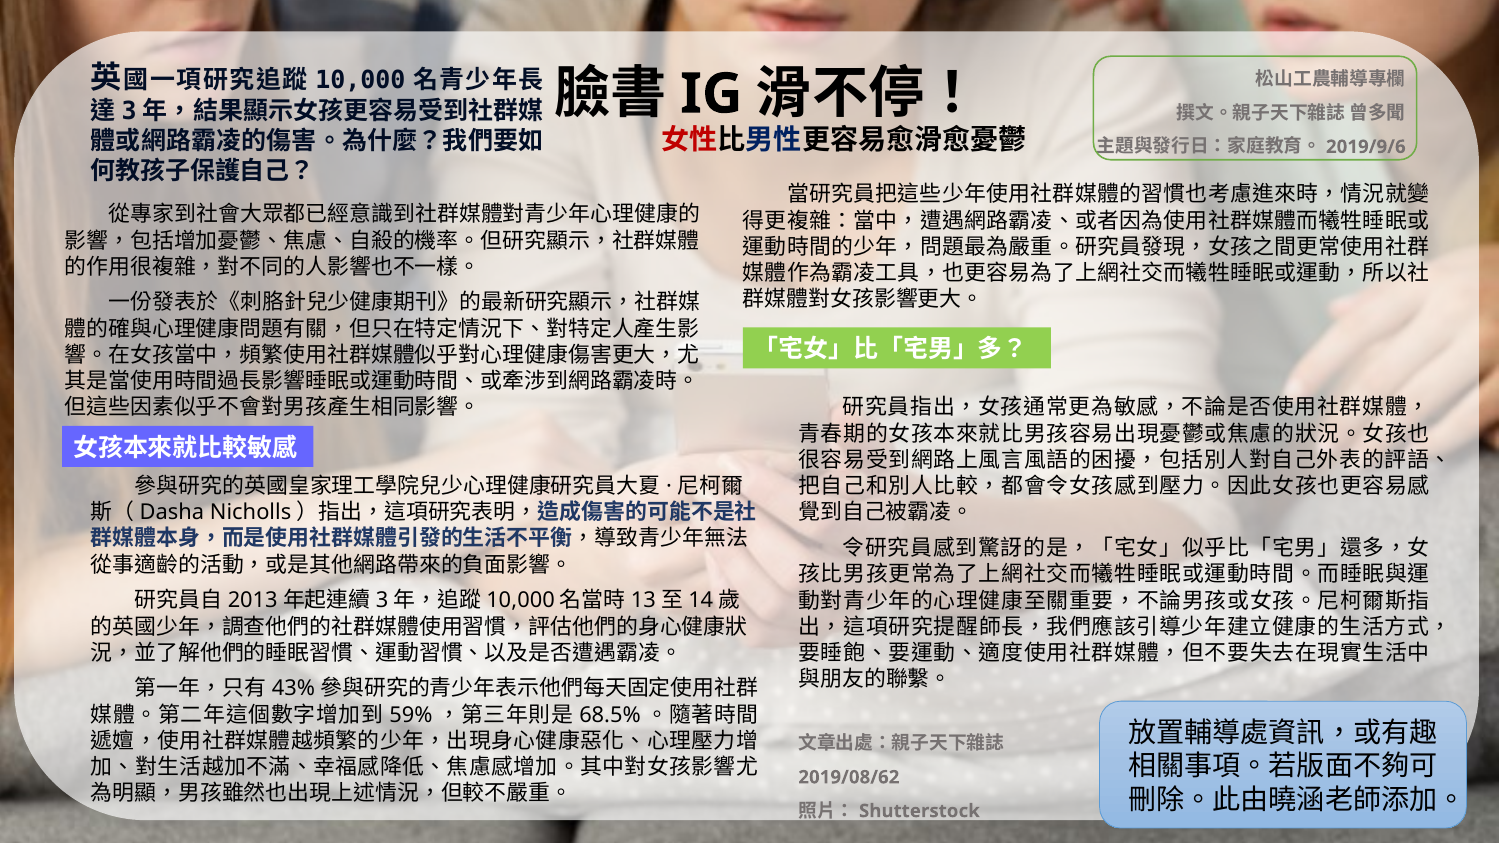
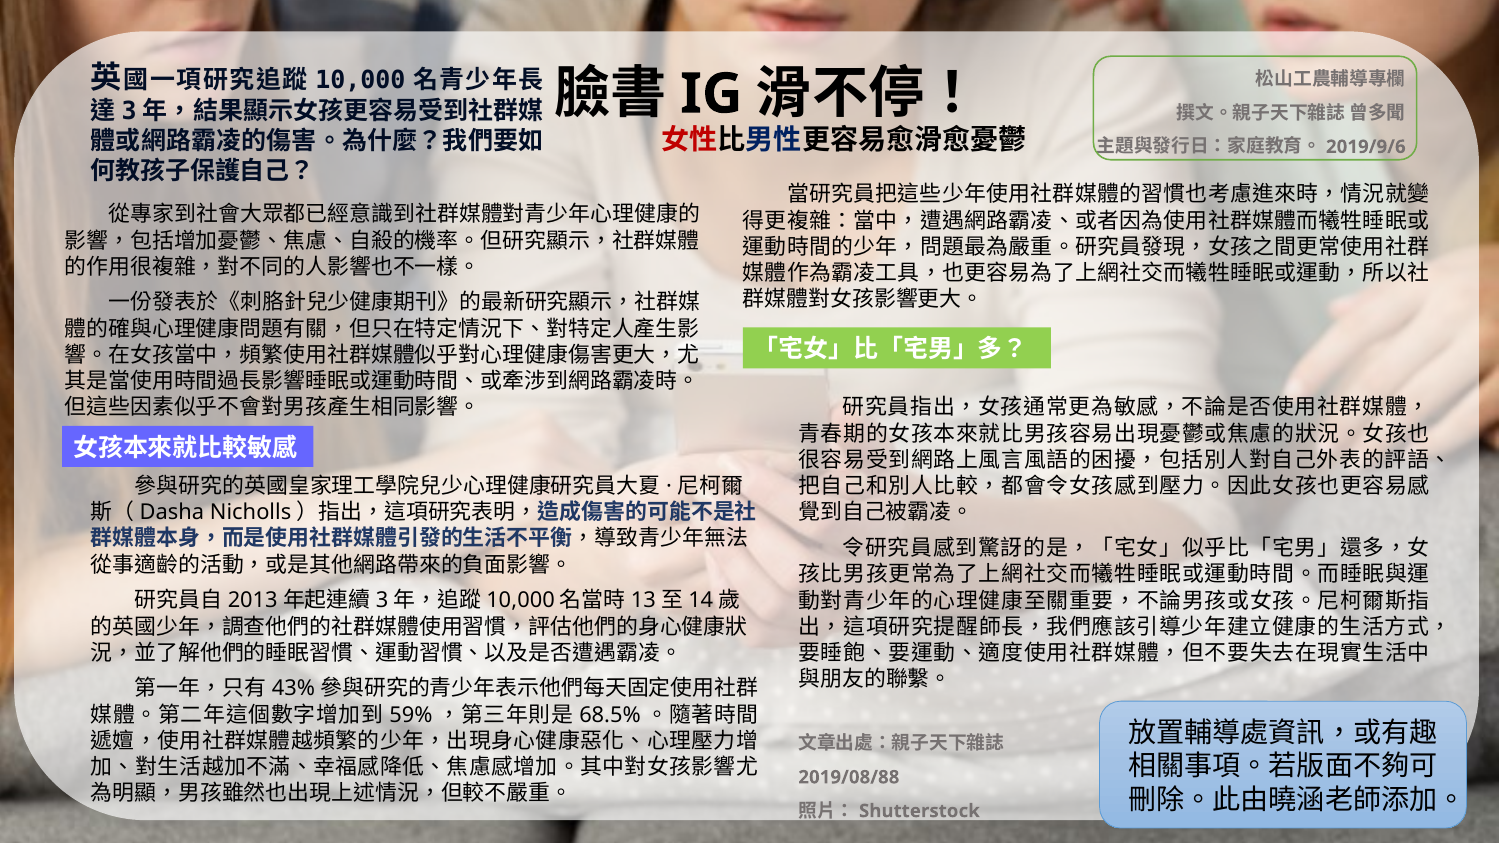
2019/08/62: 2019/08/62 -> 2019/08/88 (849, 777)
